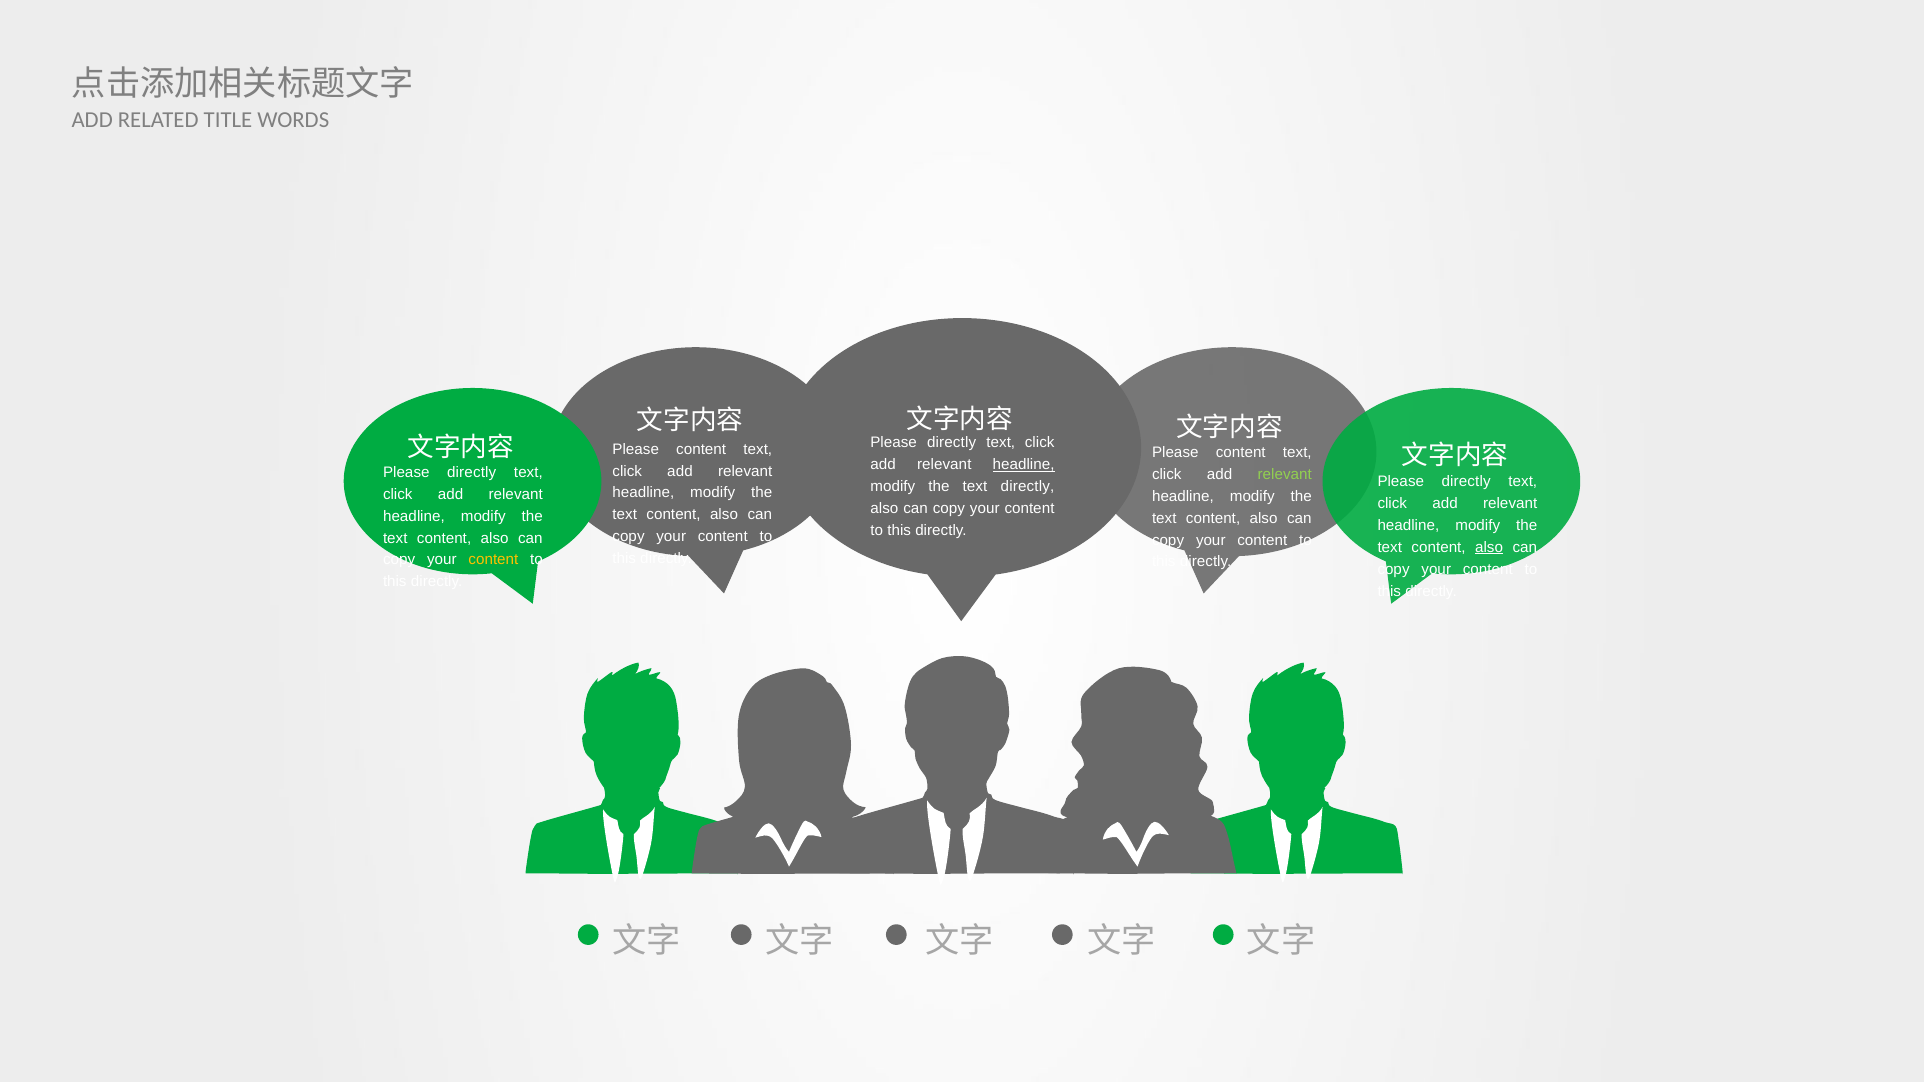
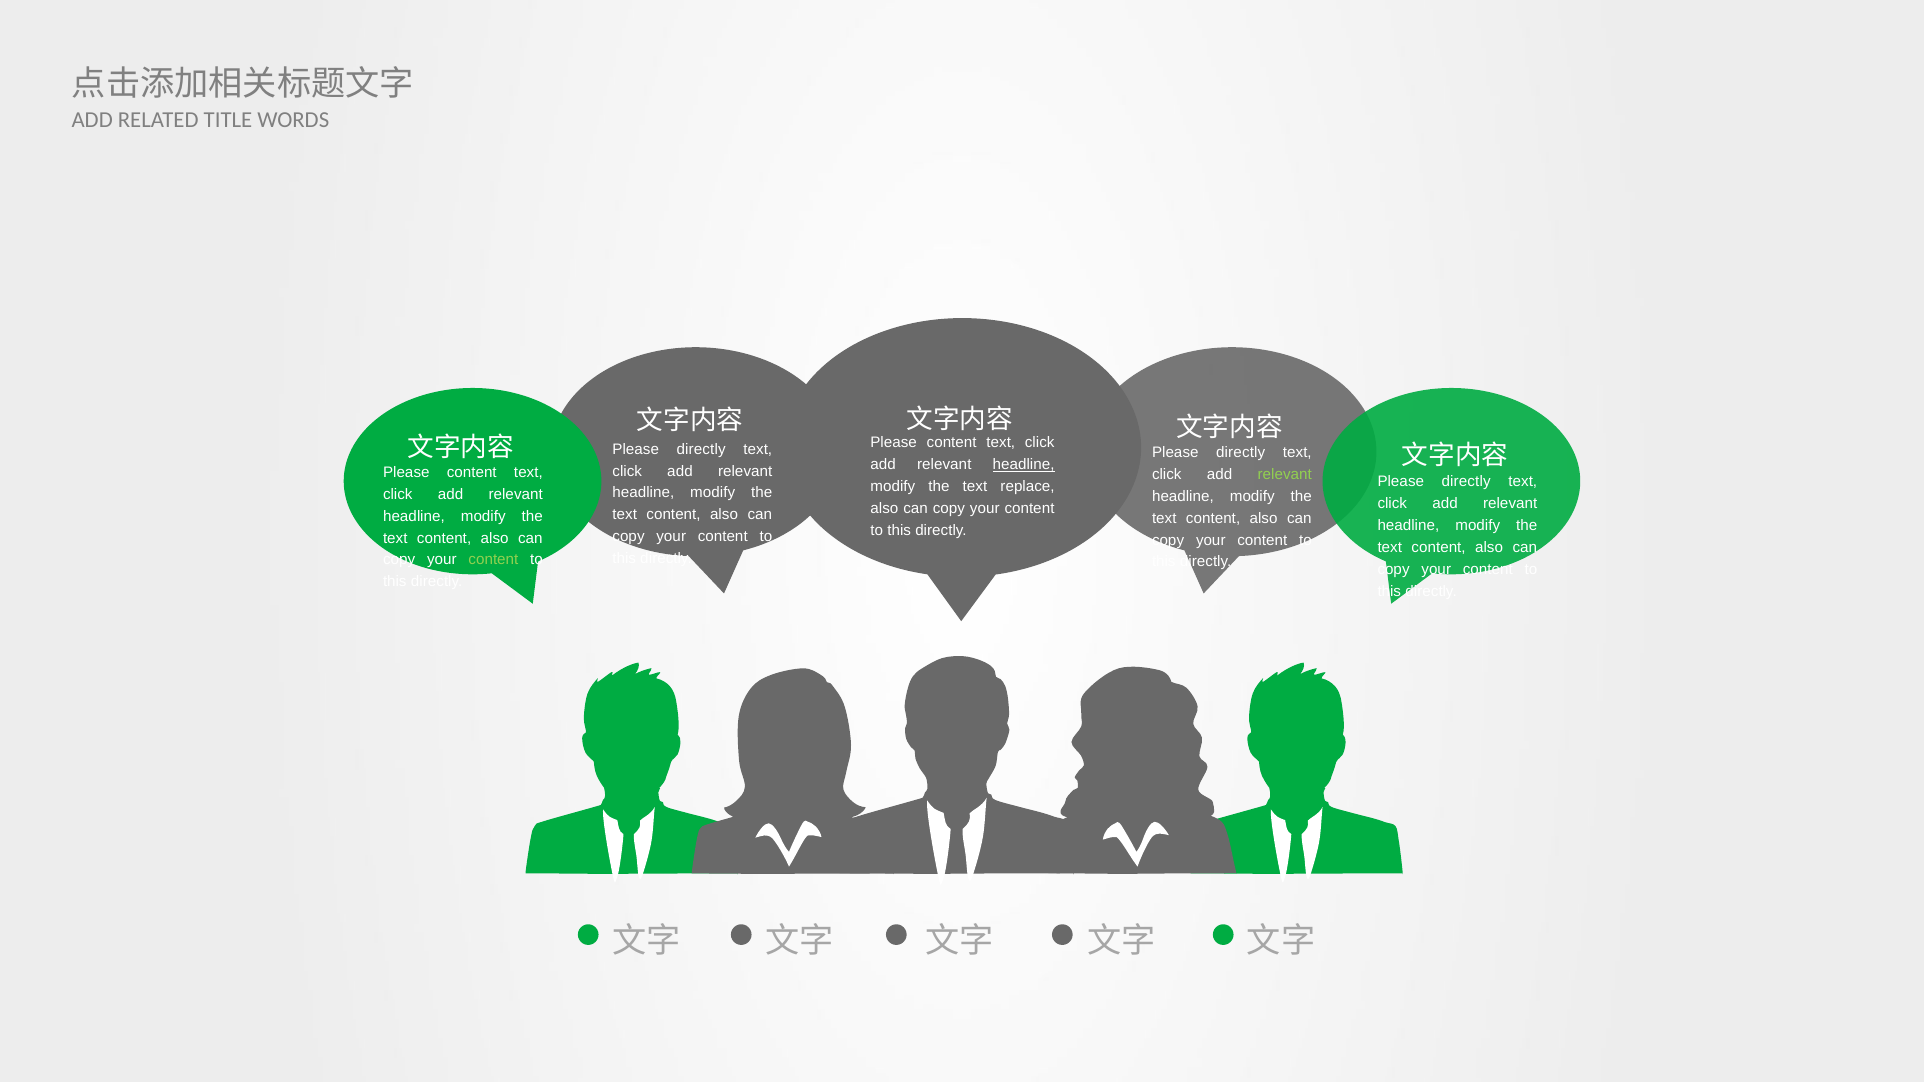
directly: directly -> content (952, 443)
content: content -> directly (701, 449)
content: content -> directly (1241, 453)
directly: directly -> content (472, 473)
text directly: directly -> replace (1028, 487)
also underline: present -> none (1489, 547)
content colour: yellow -> light green (493, 560)
